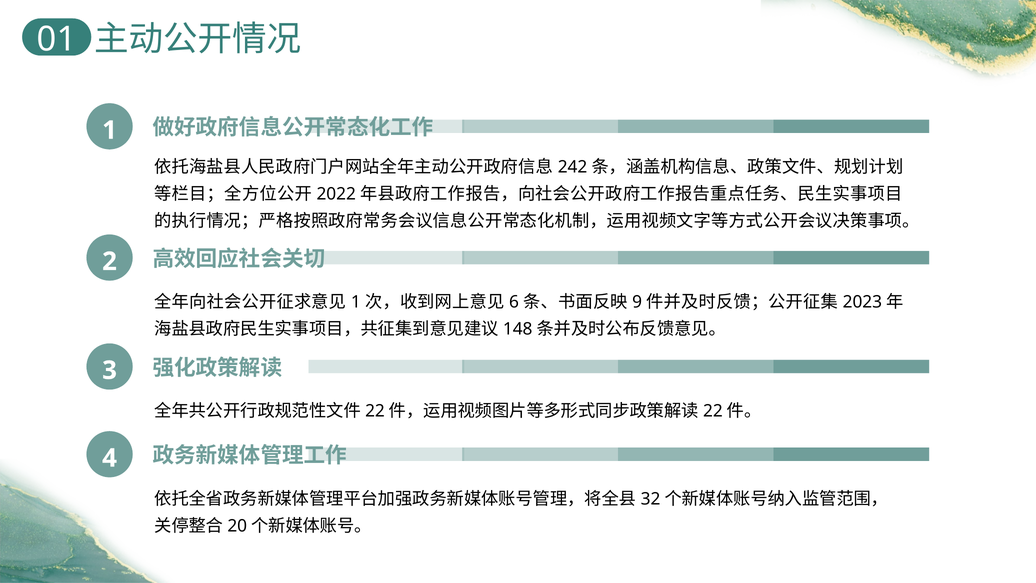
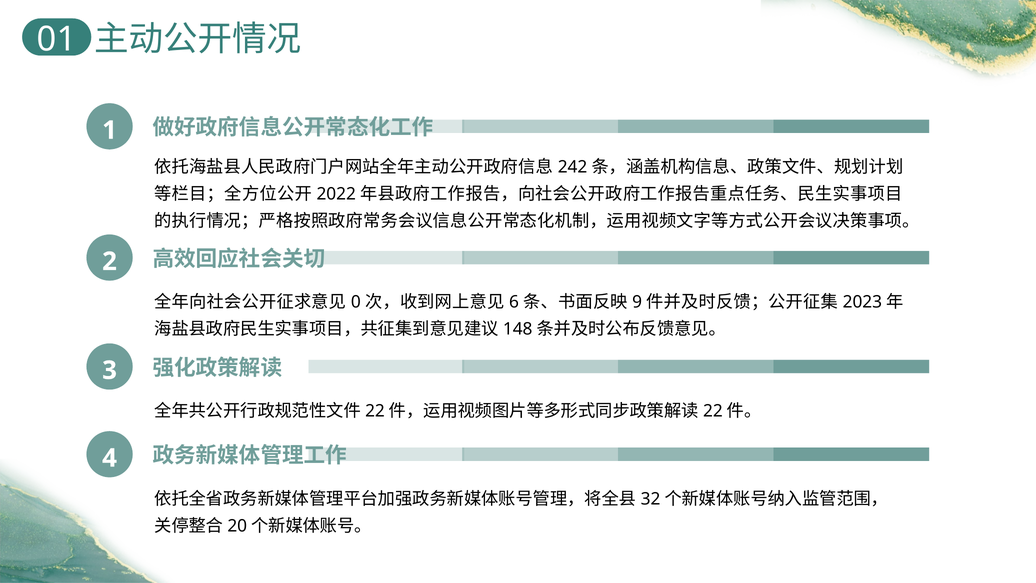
1: 1 -> 0 (356, 302)
